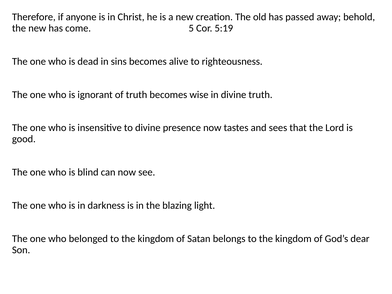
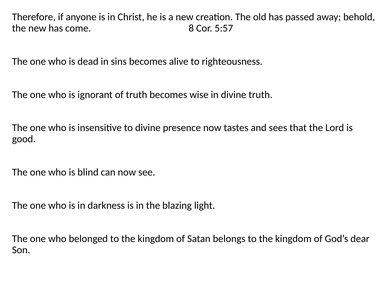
5: 5 -> 8 (191, 28)
5:19: 5:19 -> 5:57 (224, 28)
